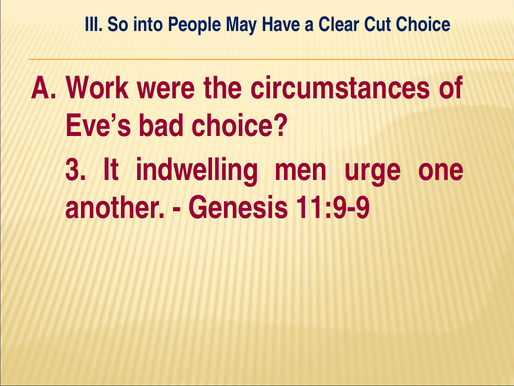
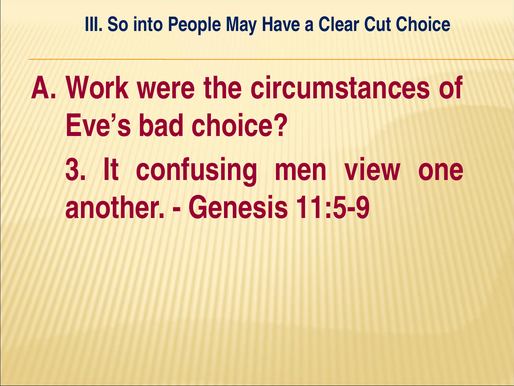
indwelling: indwelling -> confusing (197, 170)
urge: urge -> view (373, 170)
11:9-9: 11:9-9 -> 11:5-9 (333, 207)
